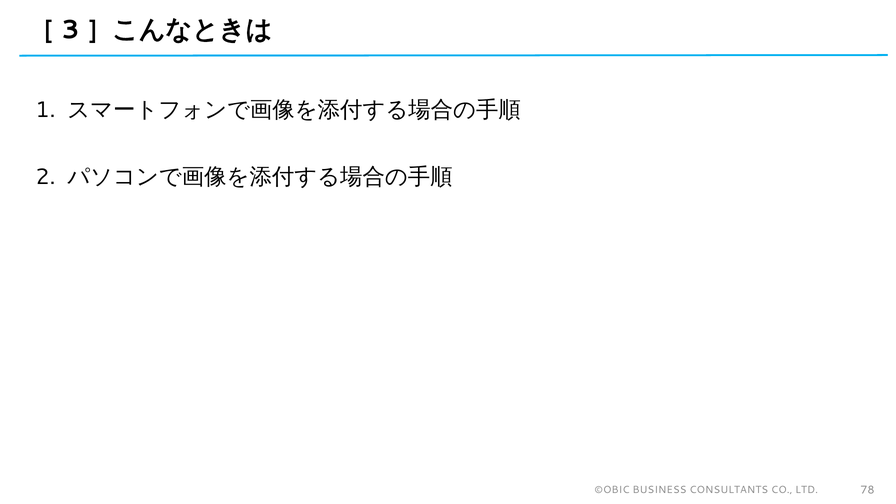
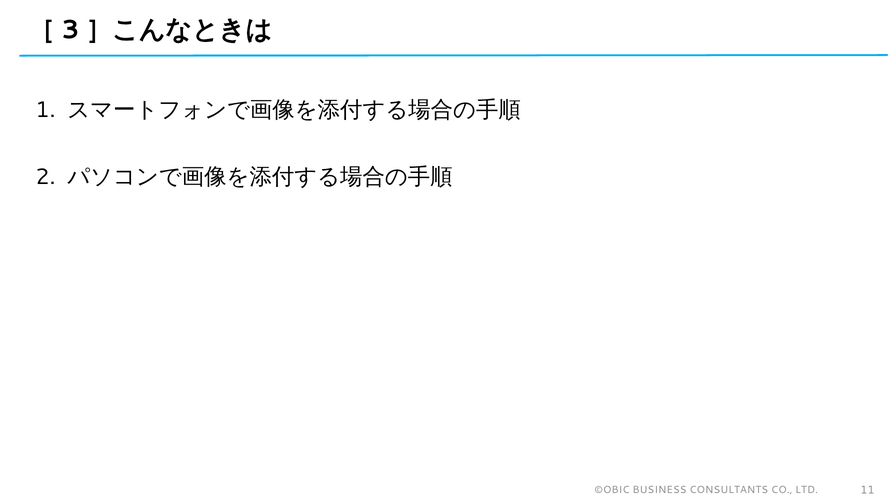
78: 78 -> 11 (867, 490)
